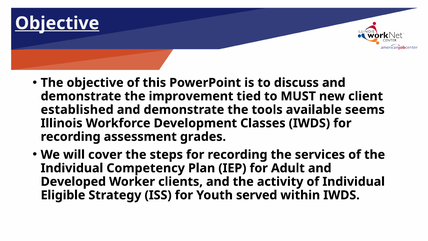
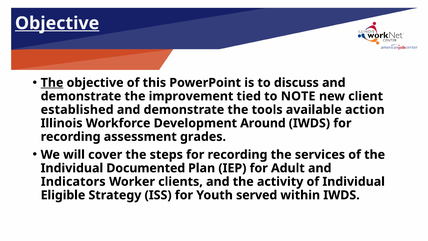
The underline: none -> present (52, 83)
MUST: MUST -> NOTE (298, 96)
seems: seems -> action (365, 110)
Classes: Classes -> Around (263, 123)
Competency: Competency -> Documented (146, 168)
Developed: Developed -> Indicators (73, 181)
